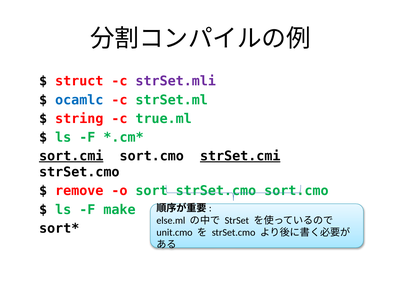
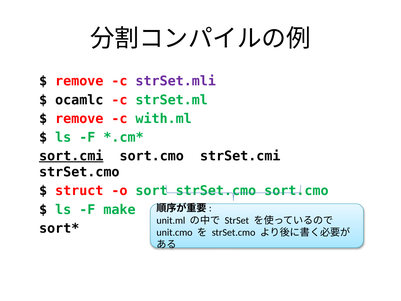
struct: struct -> remove (79, 81)
ocamlc colour: blue -> black (79, 100)
string: string -> remove (79, 119)
true.ml: true.ml -> with.ml (164, 119)
strSet.cmi underline: present -> none (240, 156)
remove: remove -> struct (79, 191)
else.ml: else.ml -> unit.ml (171, 220)
